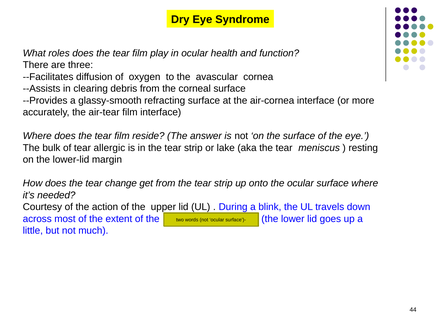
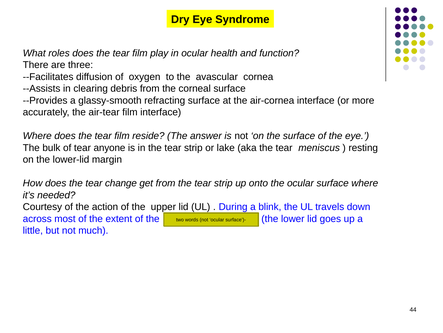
allergic: allergic -> anyone (109, 148)
